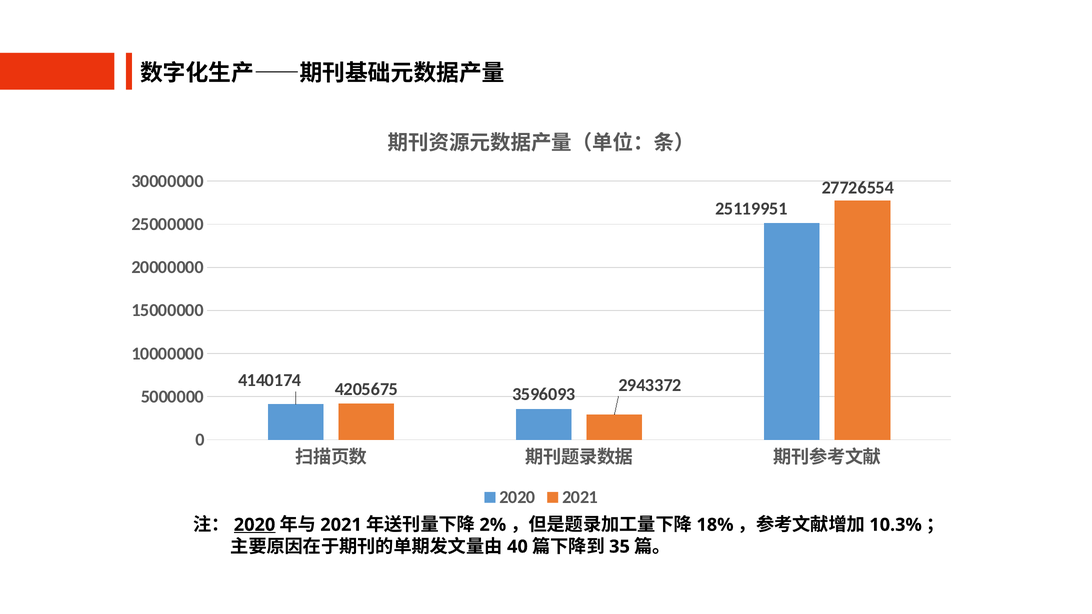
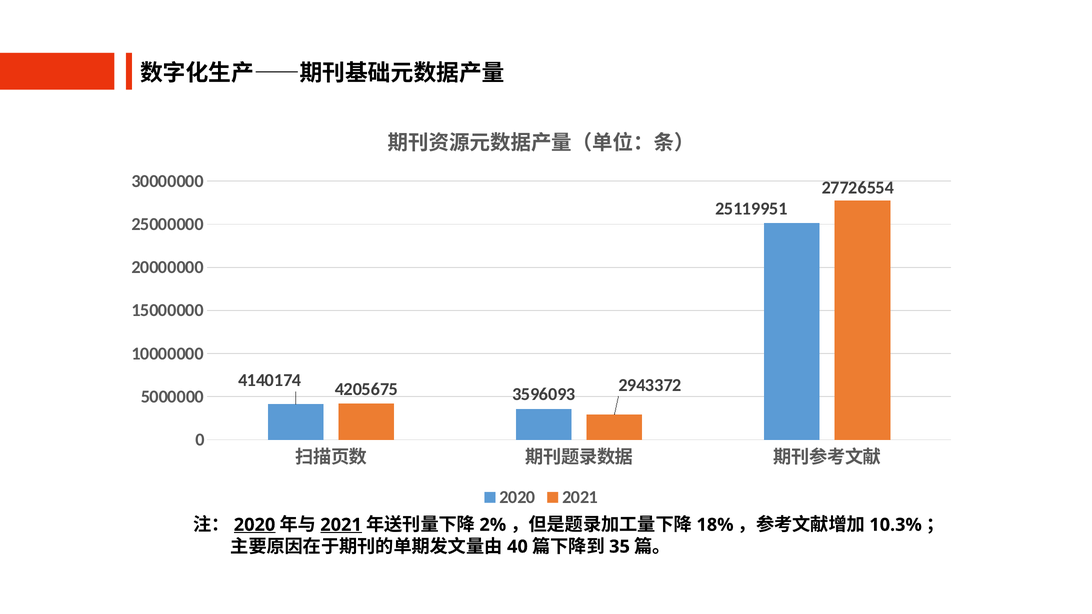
2021 underline: none -> present (341, 525)
